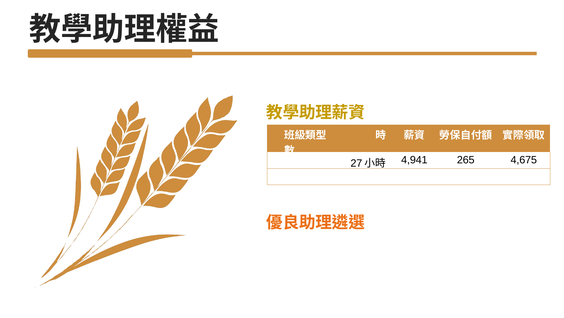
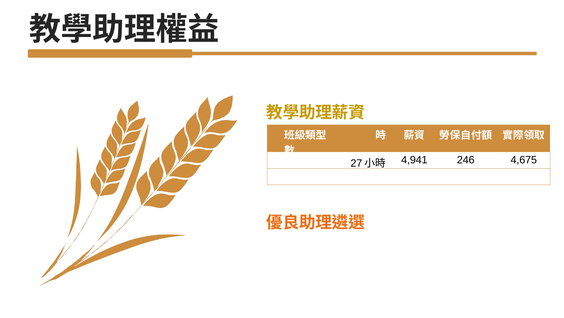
265: 265 -> 246 (466, 160)
